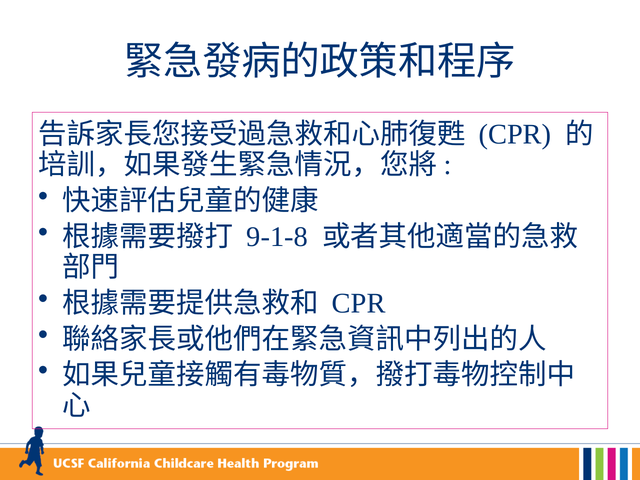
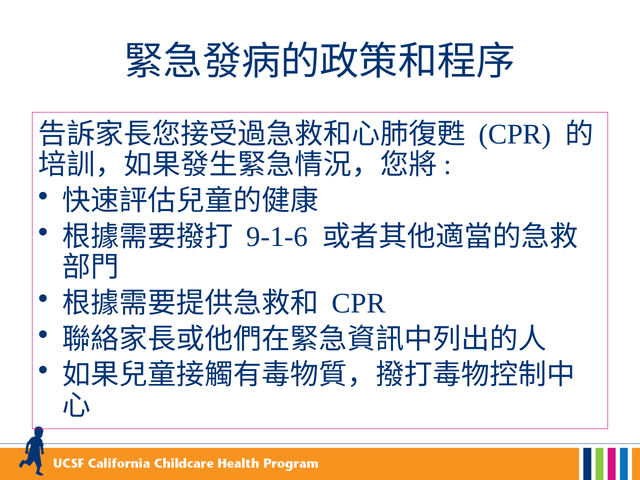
9-1-8: 9-1-8 -> 9-1-6 (277, 237)
